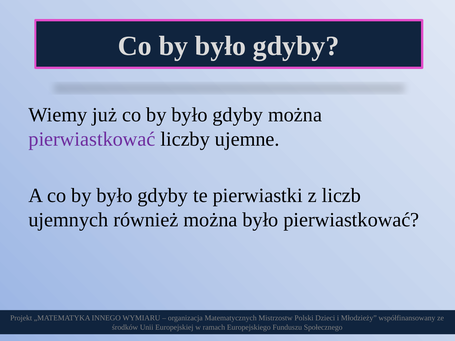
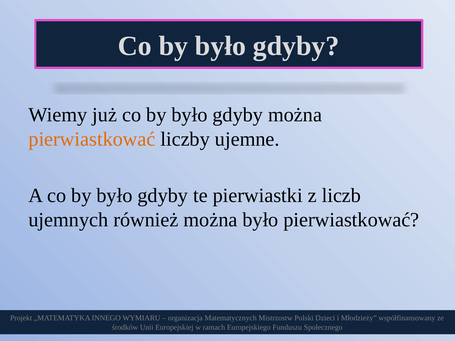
pierwiastkować colour: purple -> orange (92, 139)
